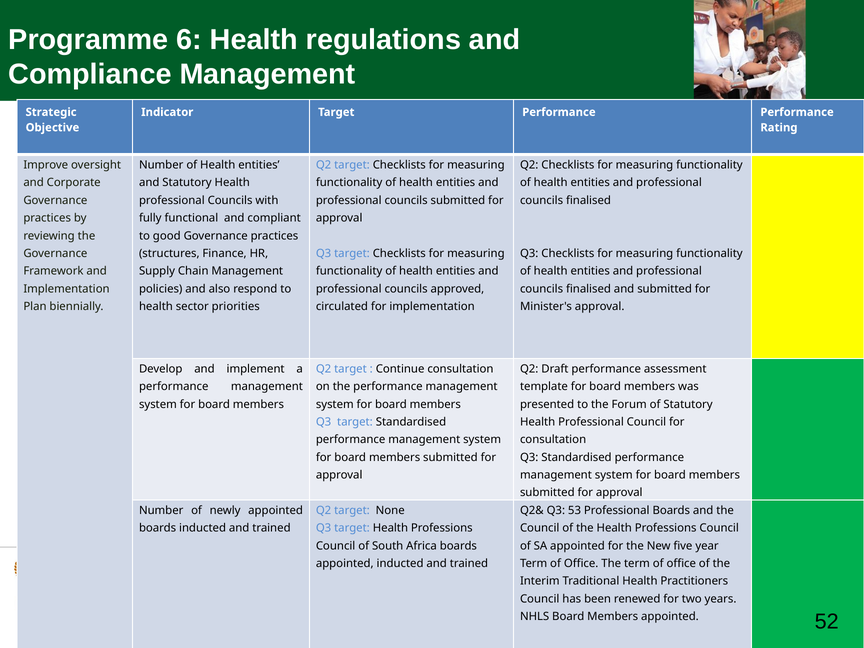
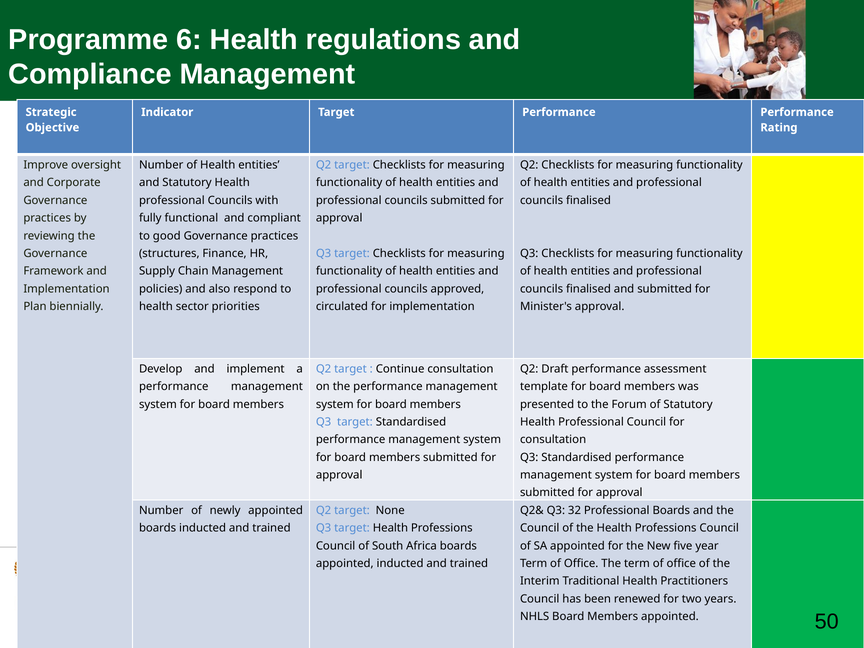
53: 53 -> 32 (575, 510)
52: 52 -> 50 (827, 622)
